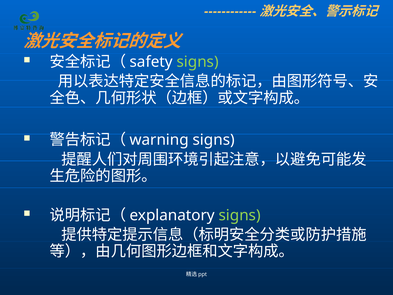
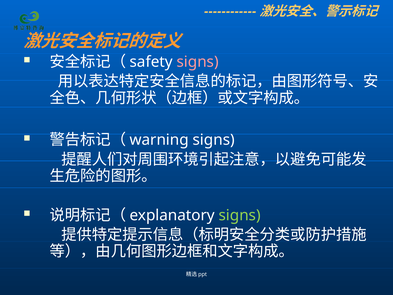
signs colour: light green -> pink (198, 62)
